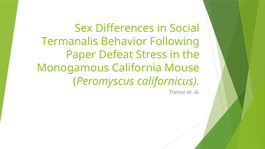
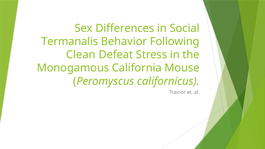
Paper: Paper -> Clean (81, 55)
